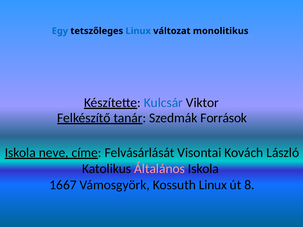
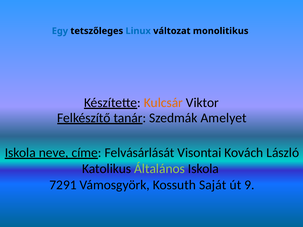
Kulcsár colour: blue -> orange (163, 103)
Források: Források -> Amelyet (224, 118)
Általános colour: pink -> light green (160, 169)
1667: 1667 -> 7291 (63, 185)
Kossuth Linux: Linux -> Saját (213, 185)
8: 8 -> 9 (249, 185)
